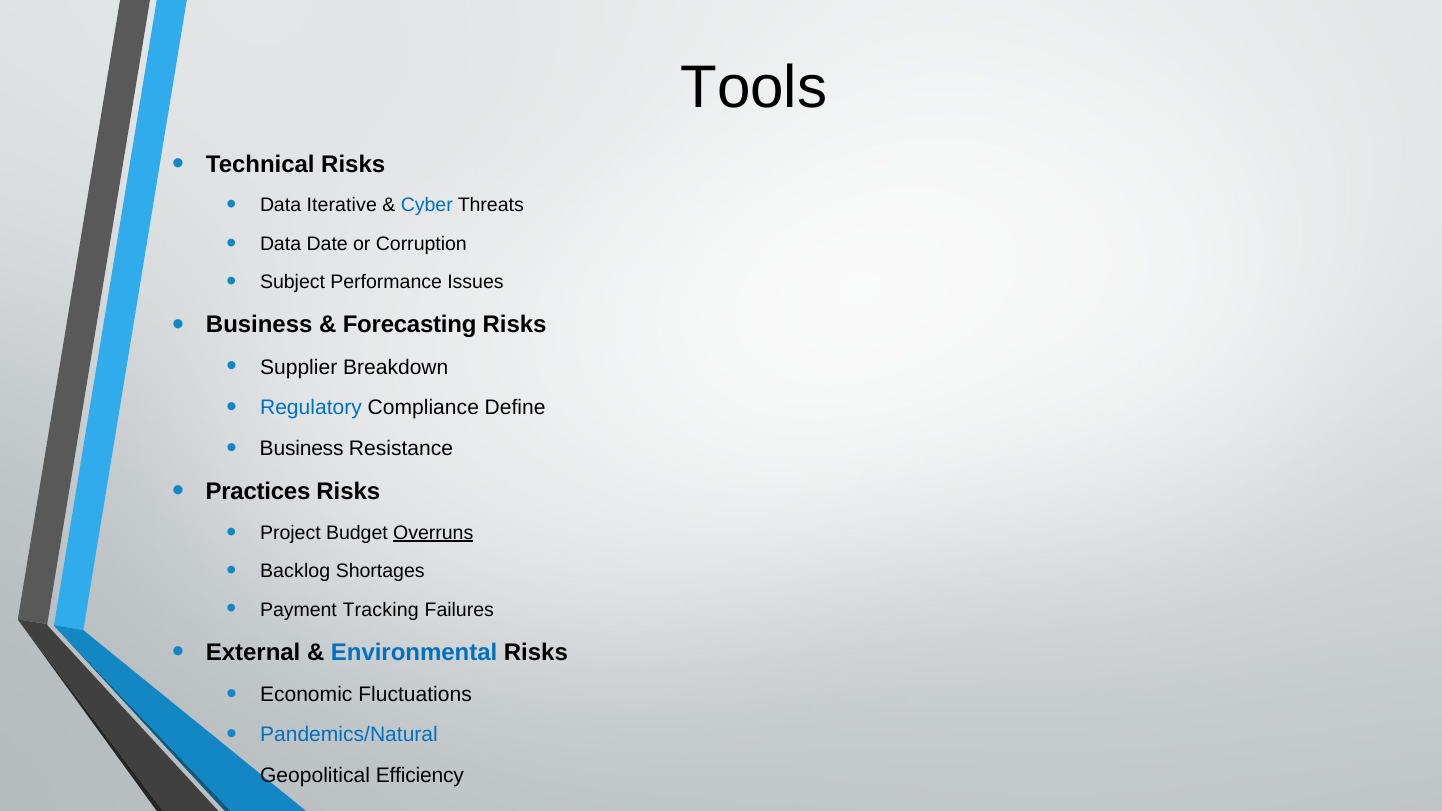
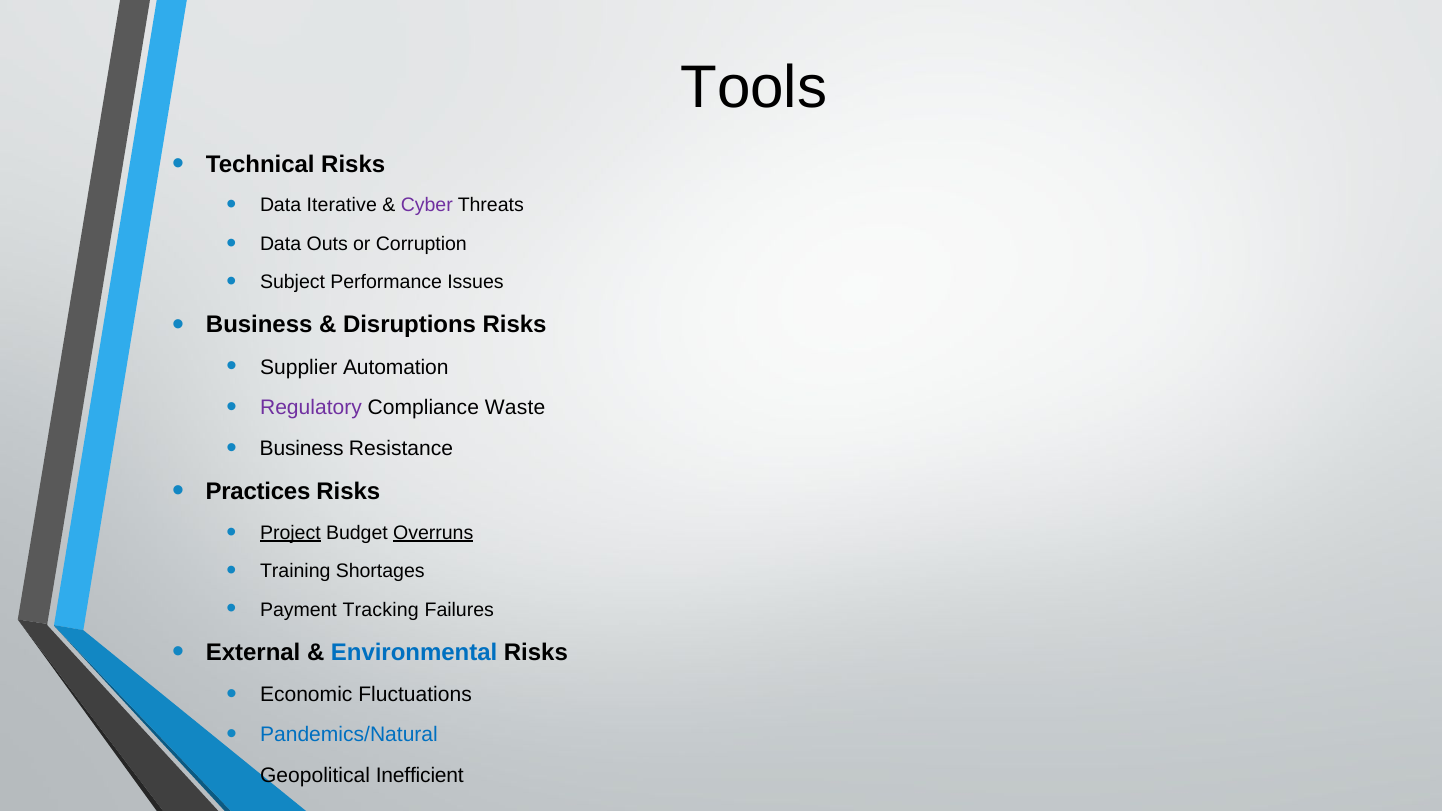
Cyber colour: blue -> purple (427, 205)
Date: Date -> Outs (327, 244)
Forecasting: Forecasting -> Disruptions (410, 325)
Breakdown: Breakdown -> Automation (396, 367)
Regulatory colour: blue -> purple (311, 408)
Define: Define -> Waste (515, 408)
Project underline: none -> present (290, 533)
Backlog: Backlog -> Training (295, 571)
Efficiency: Efficiency -> Inefficient (420, 776)
